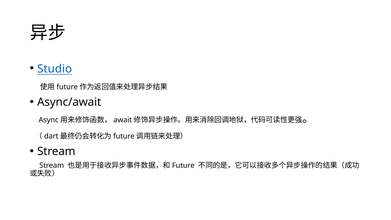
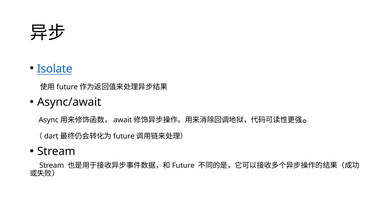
Studio: Studio -> Isolate (55, 69)
